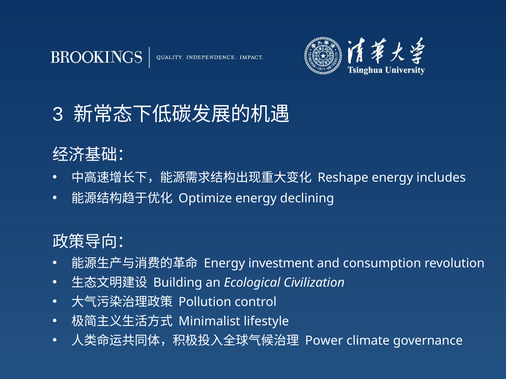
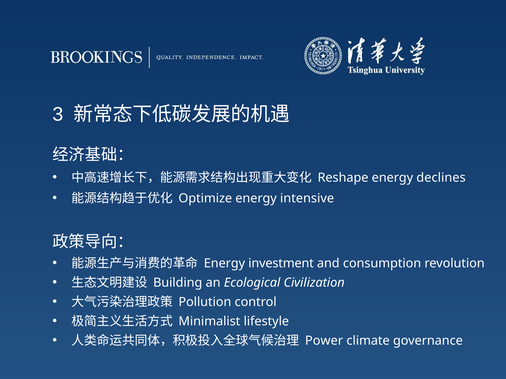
includes: includes -> declines (441, 178)
declining: declining -> intensive (307, 199)
